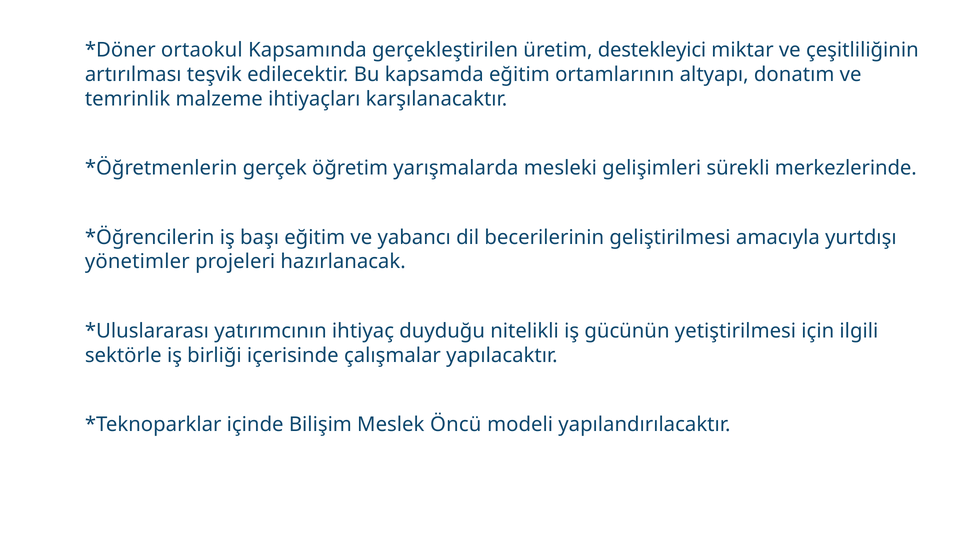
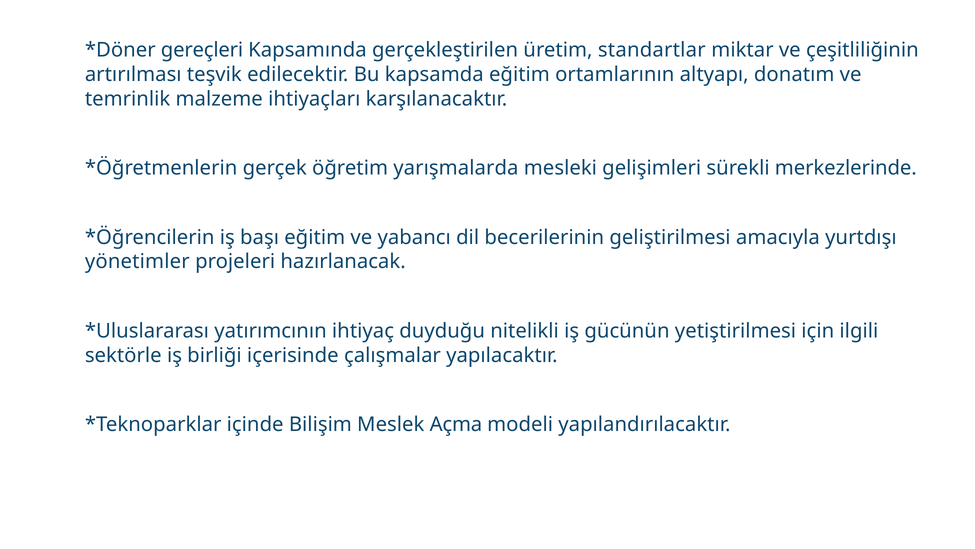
ortaokul: ortaokul -> gereçleri (202, 50)
destekleyici: destekleyici -> standartlar (652, 50)
Öncü: Öncü -> Açma (456, 424)
